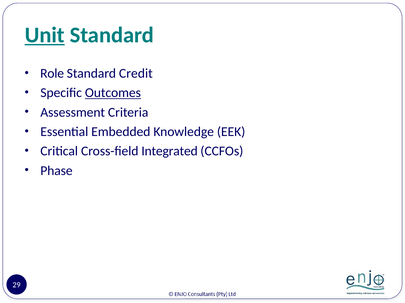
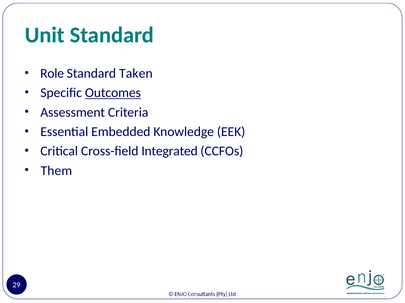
Unit underline: present -> none (45, 35)
Credit: Credit -> Taken (136, 74)
Phase: Phase -> Them (56, 171)
